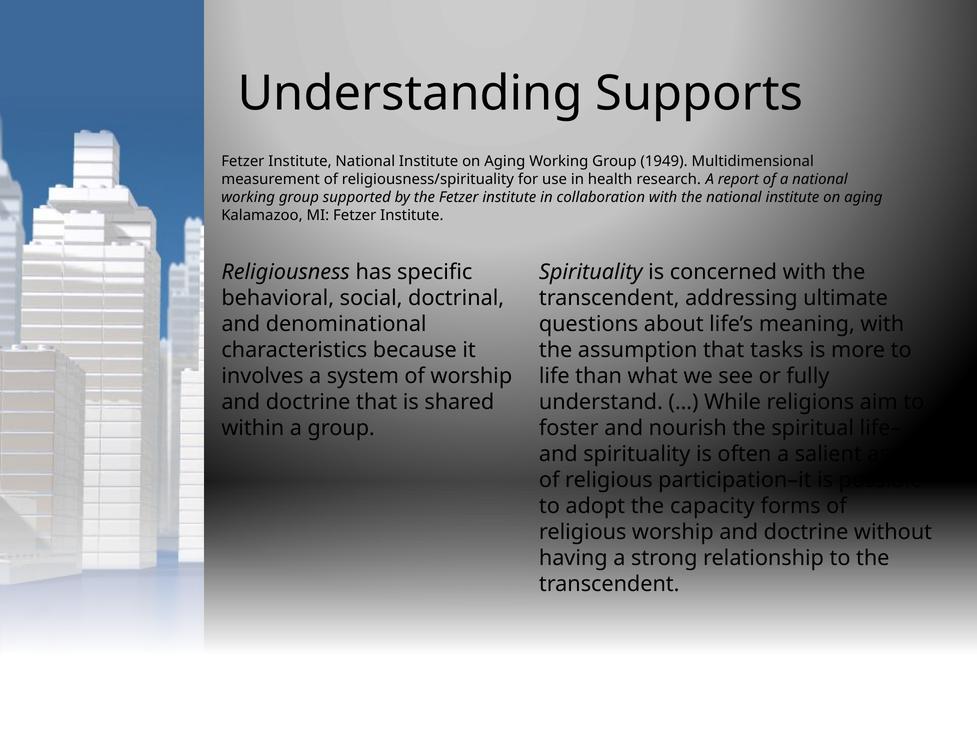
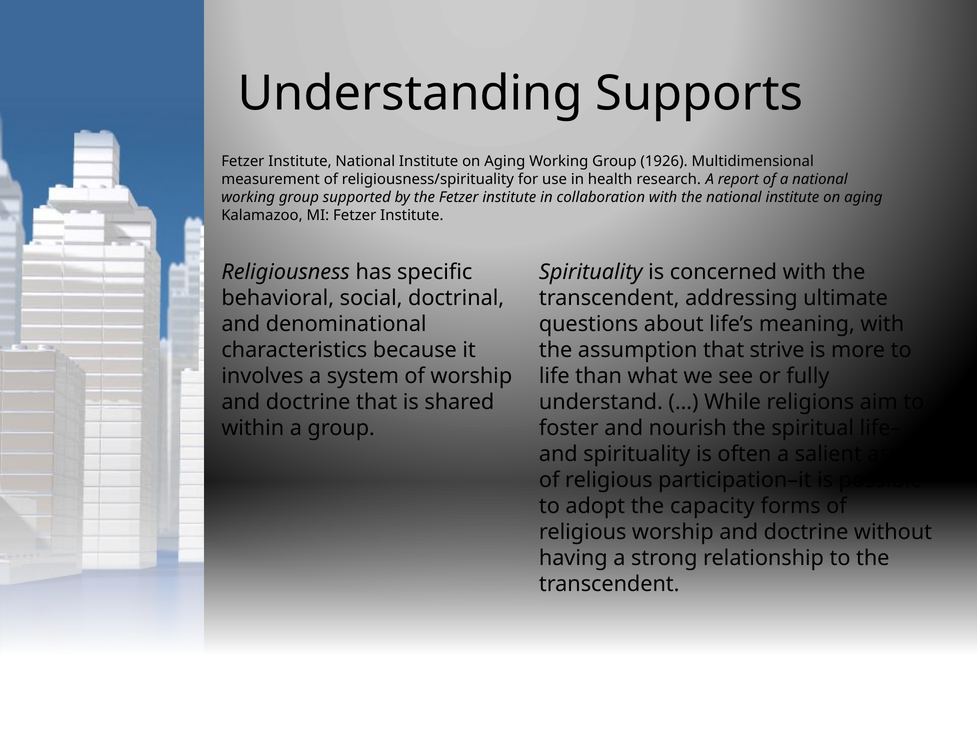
1949: 1949 -> 1926 (664, 161)
tasks: tasks -> strive (777, 350)
